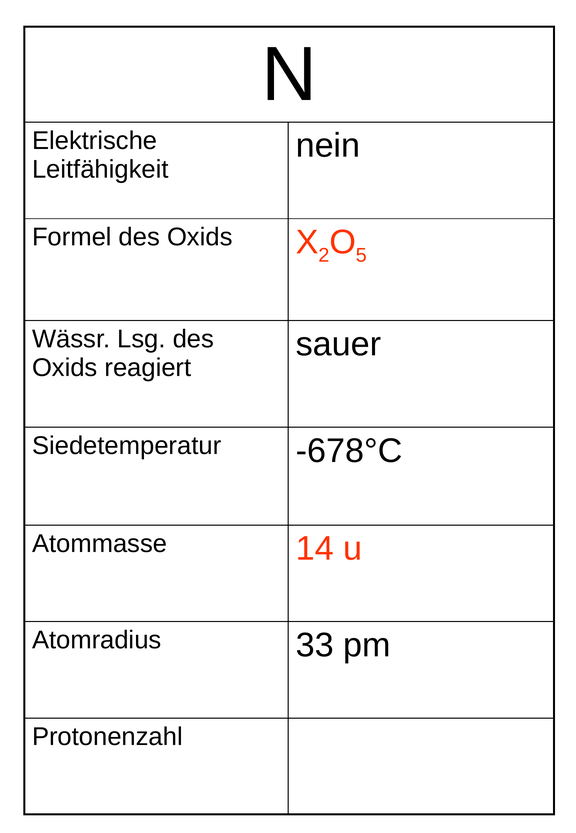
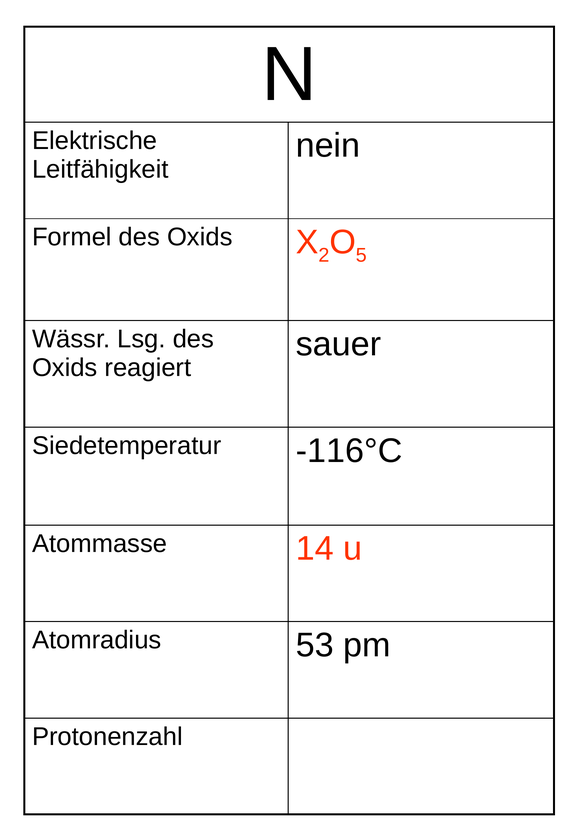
-678°C: -678°C -> -116°C (349, 450)
33: 33 -> 53 (315, 644)
